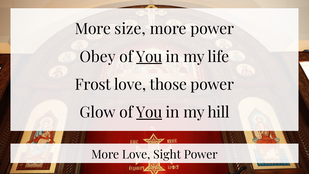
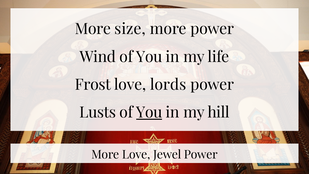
Obey: Obey -> Wind (98, 57)
You underline: present -> none (149, 57)
those: those -> lords (168, 85)
Glow: Glow -> Lusts (98, 112)
Sight: Sight -> Jewel (167, 155)
